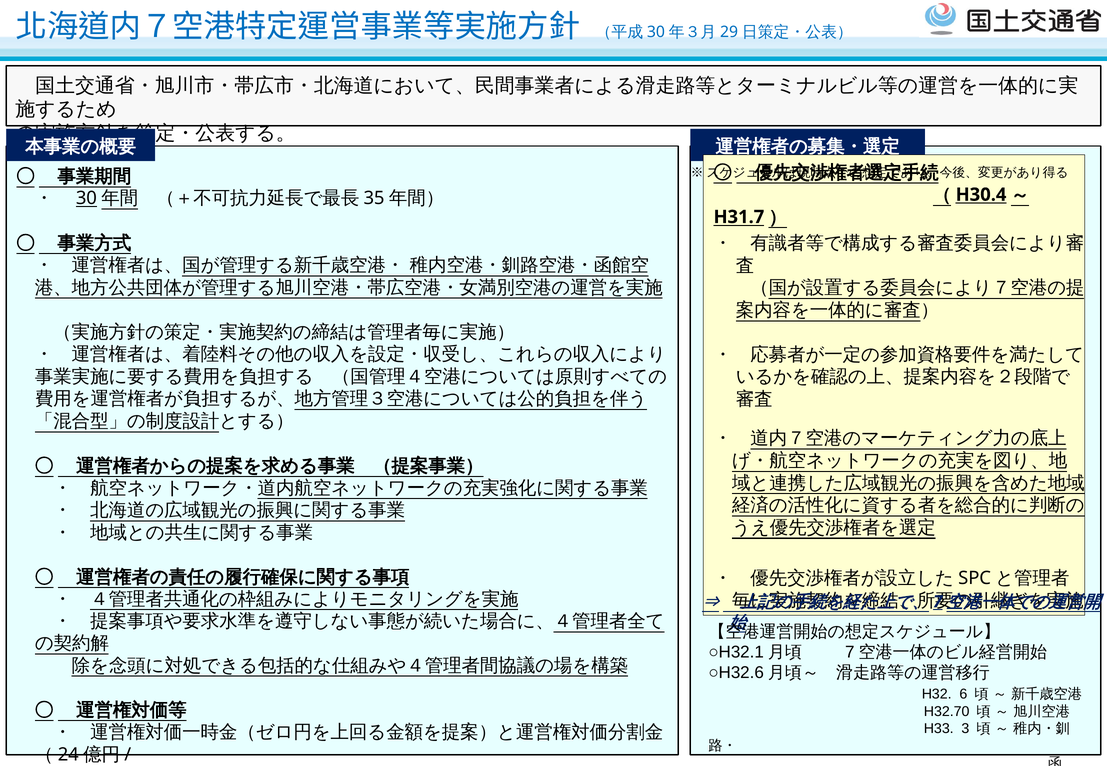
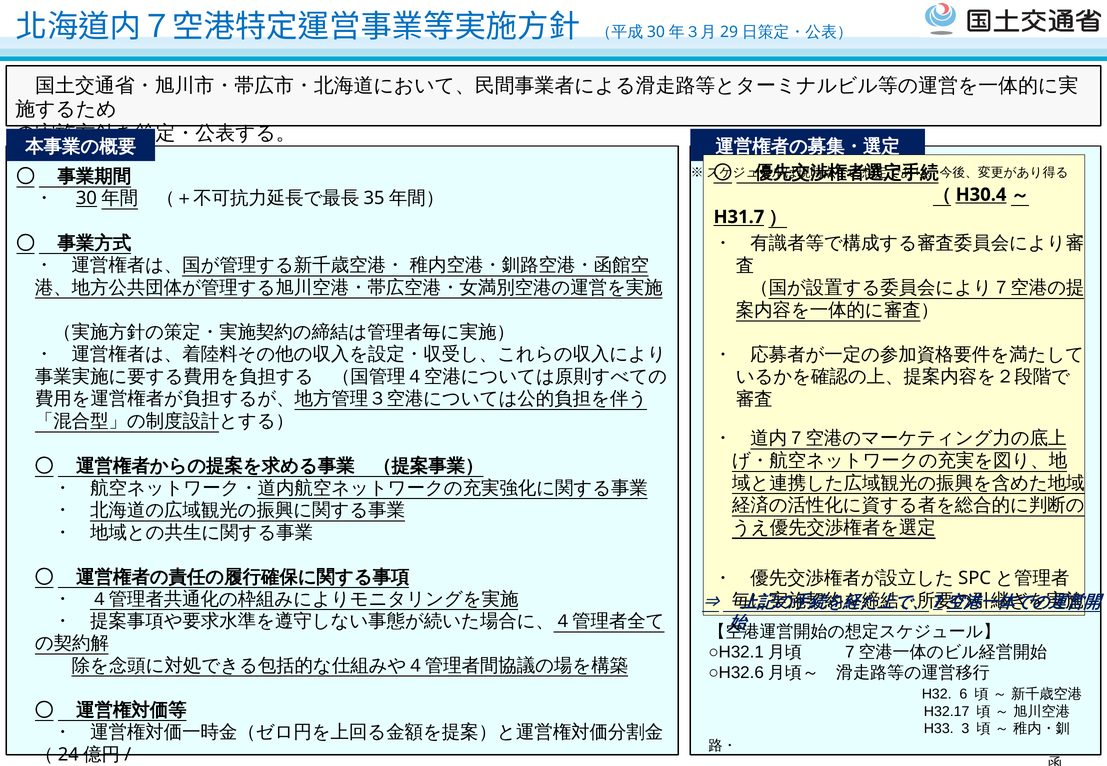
H32.70: H32.70 -> H32.17 (947, 712)
